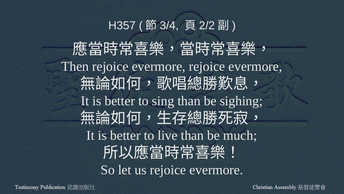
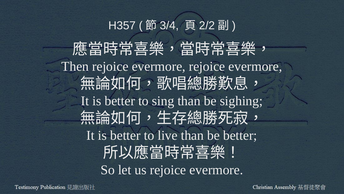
be much: much -> better (240, 135)
